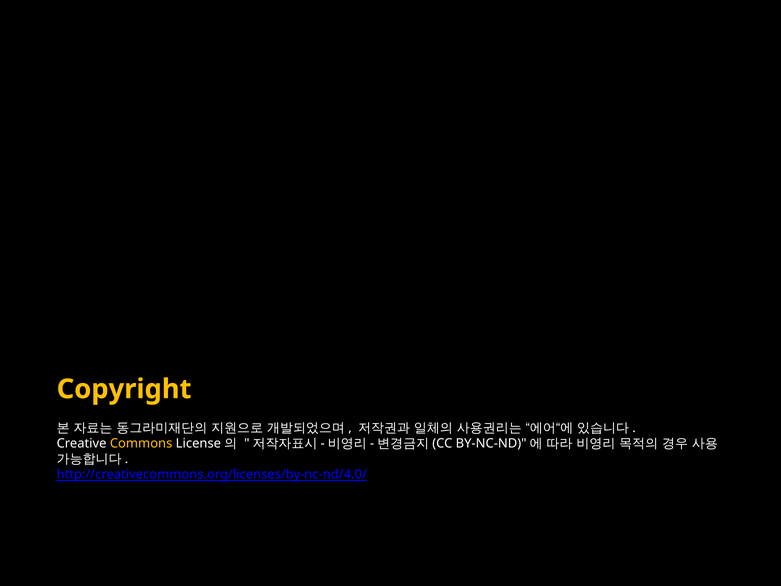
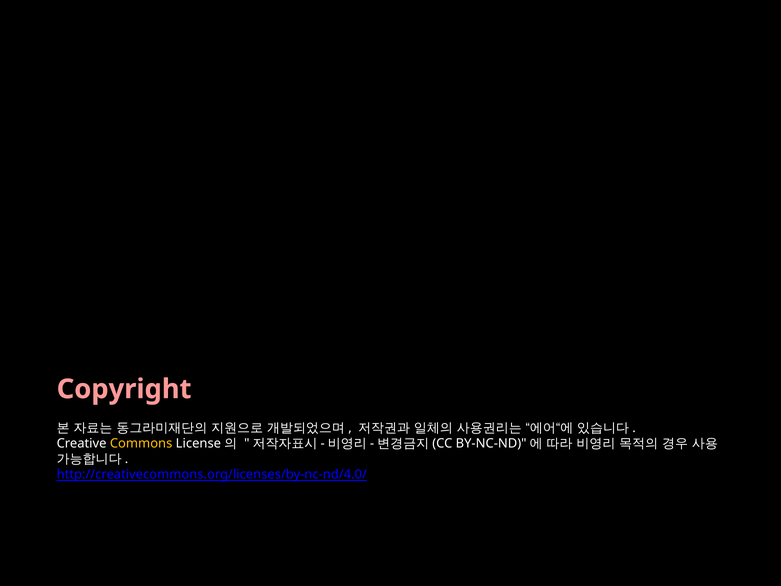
Copyright colour: yellow -> pink (124, 389)
